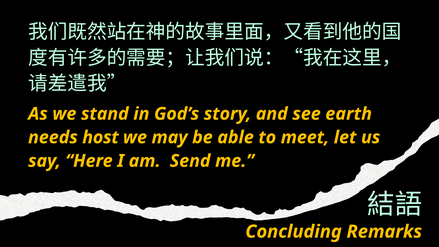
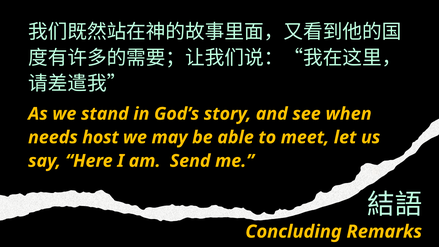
earth: earth -> when (349, 114)
